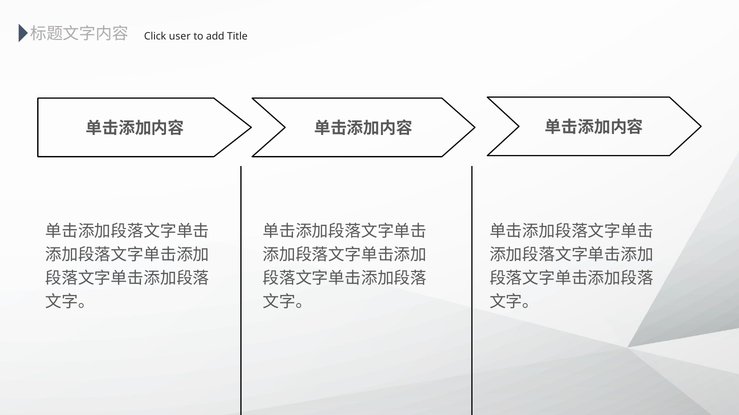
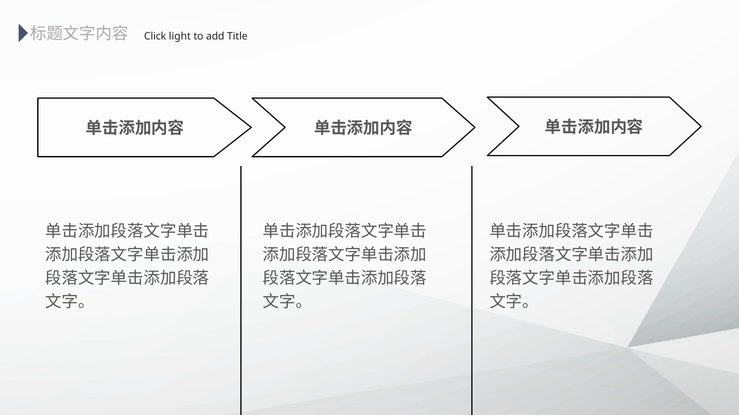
user: user -> light (180, 36)
